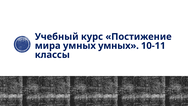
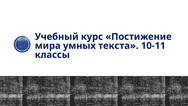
умных умных: умных -> текста (118, 46)
